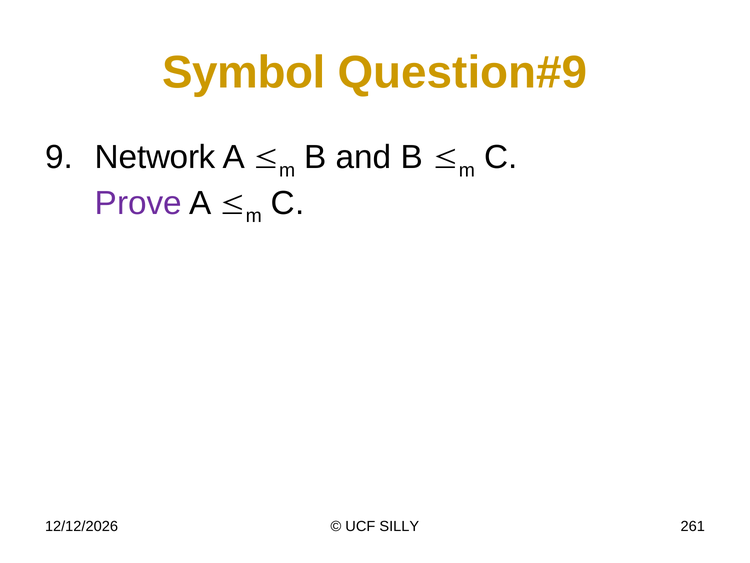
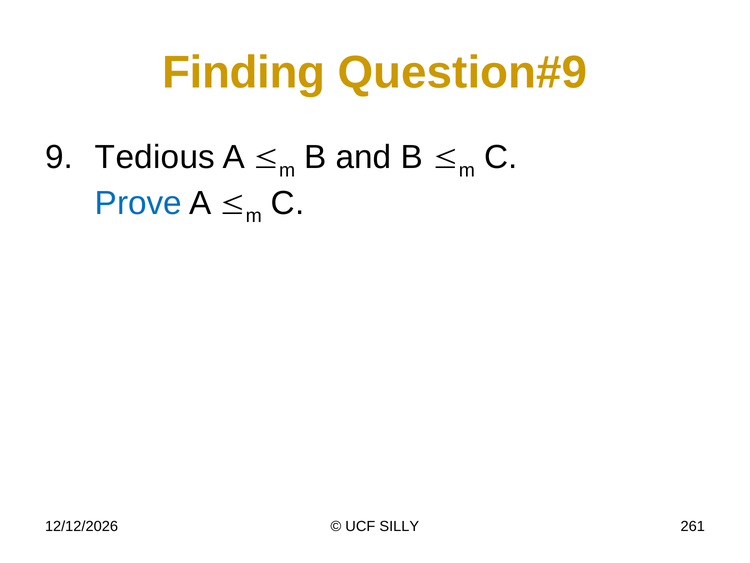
Symbol: Symbol -> Finding (244, 73)
Network: Network -> Tedious (155, 157)
Prove colour: purple -> blue (138, 203)
